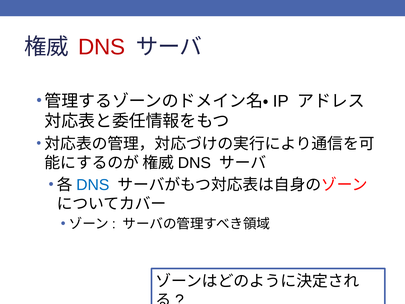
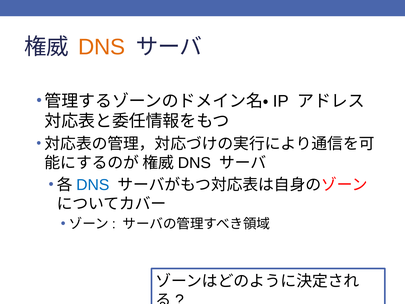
DNS colour: red -> orange (102, 47)
